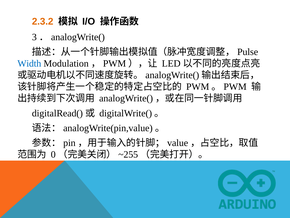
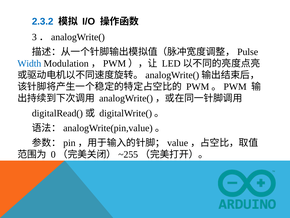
2.3.2 colour: orange -> blue (43, 21)
